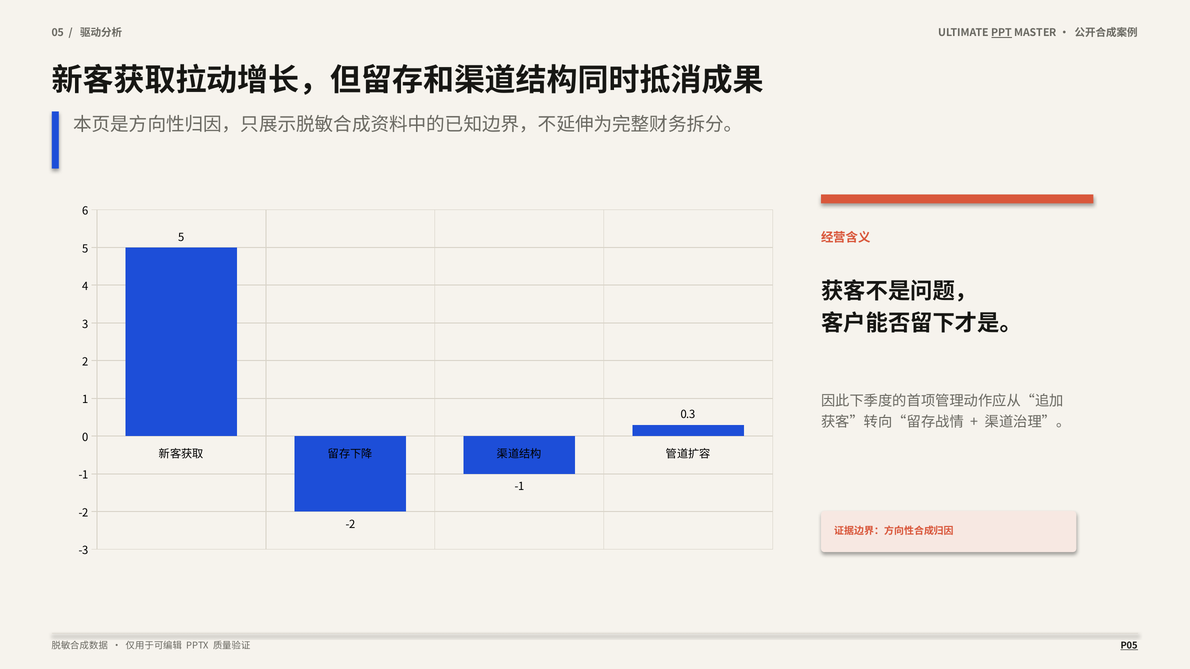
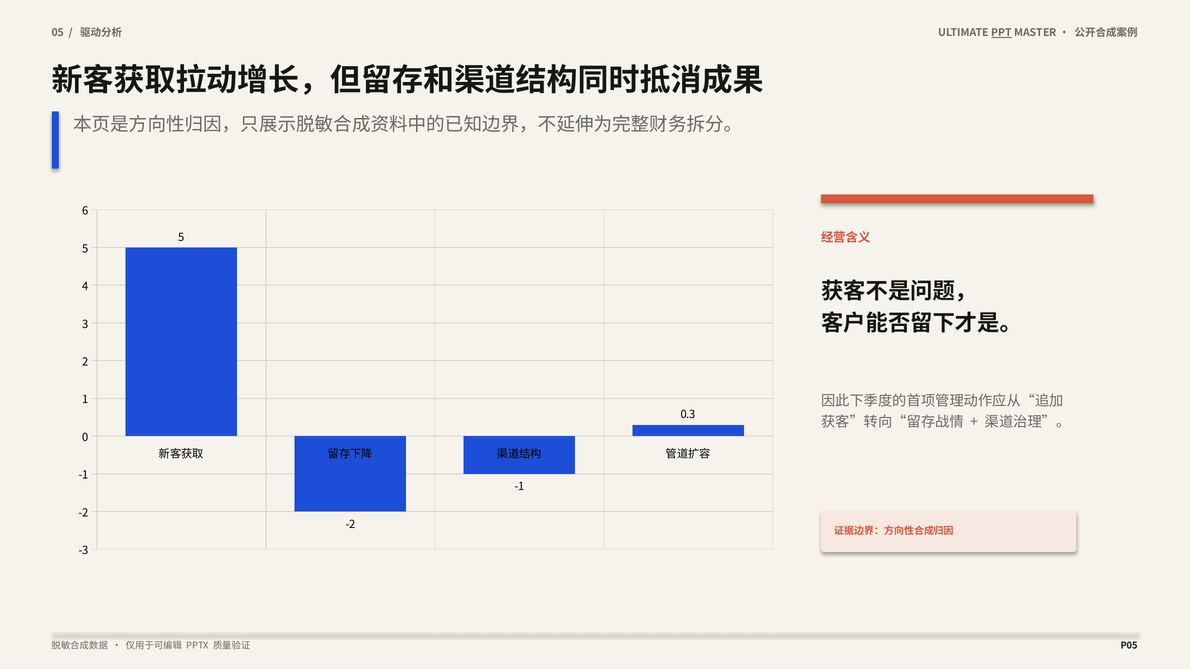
P05 underline: present -> none (1129, 646)
